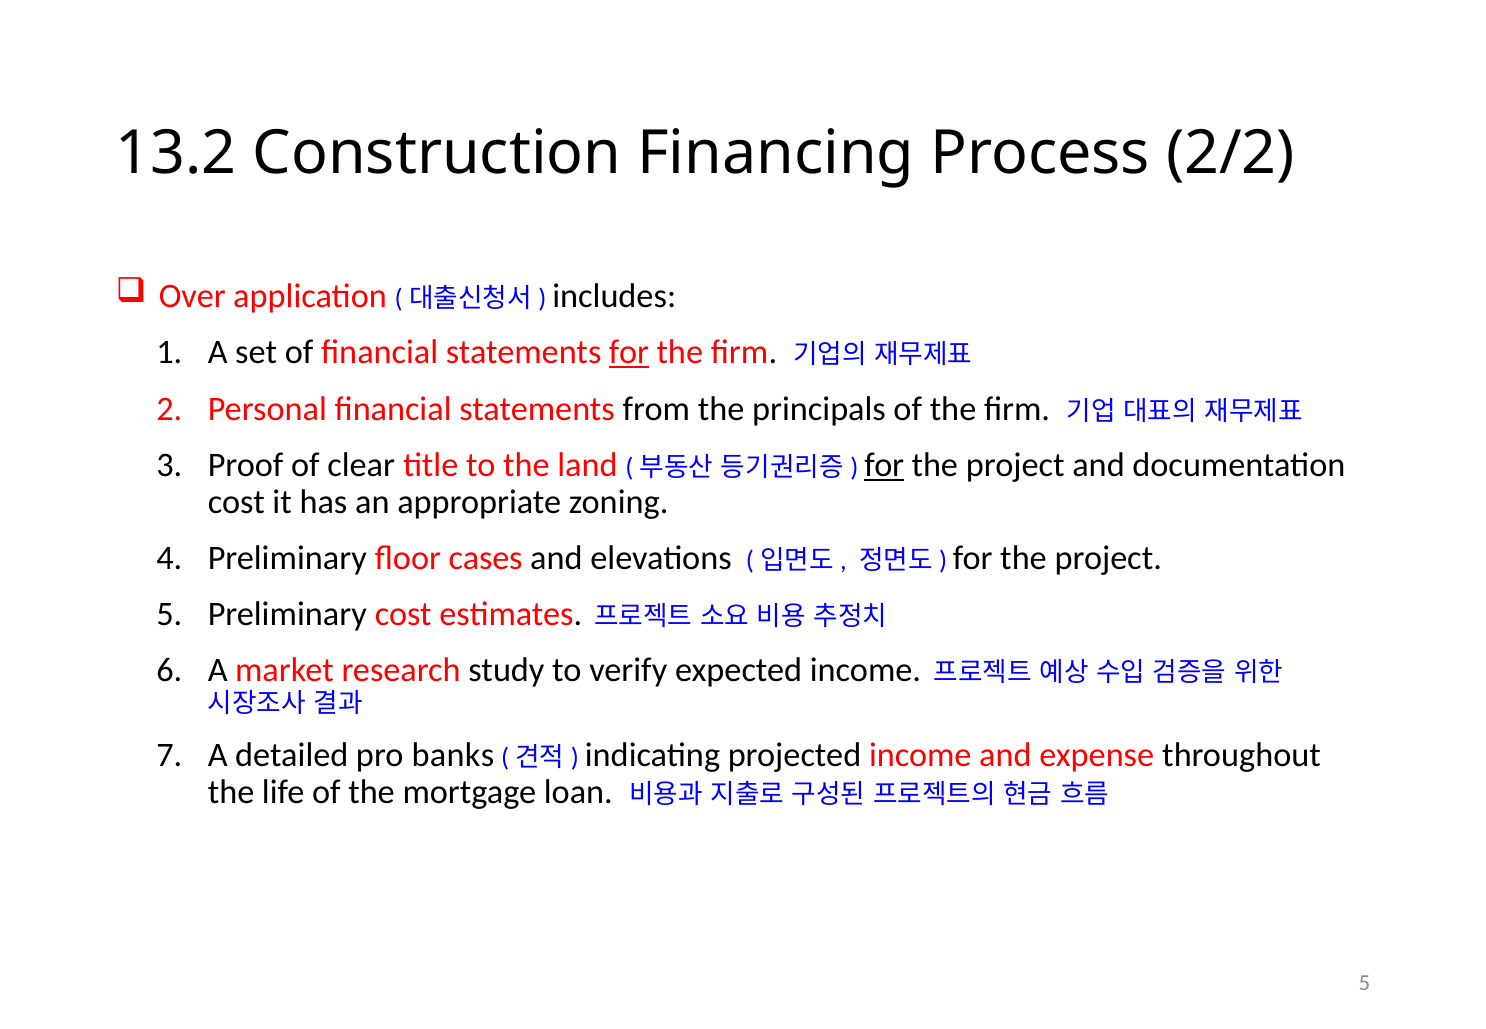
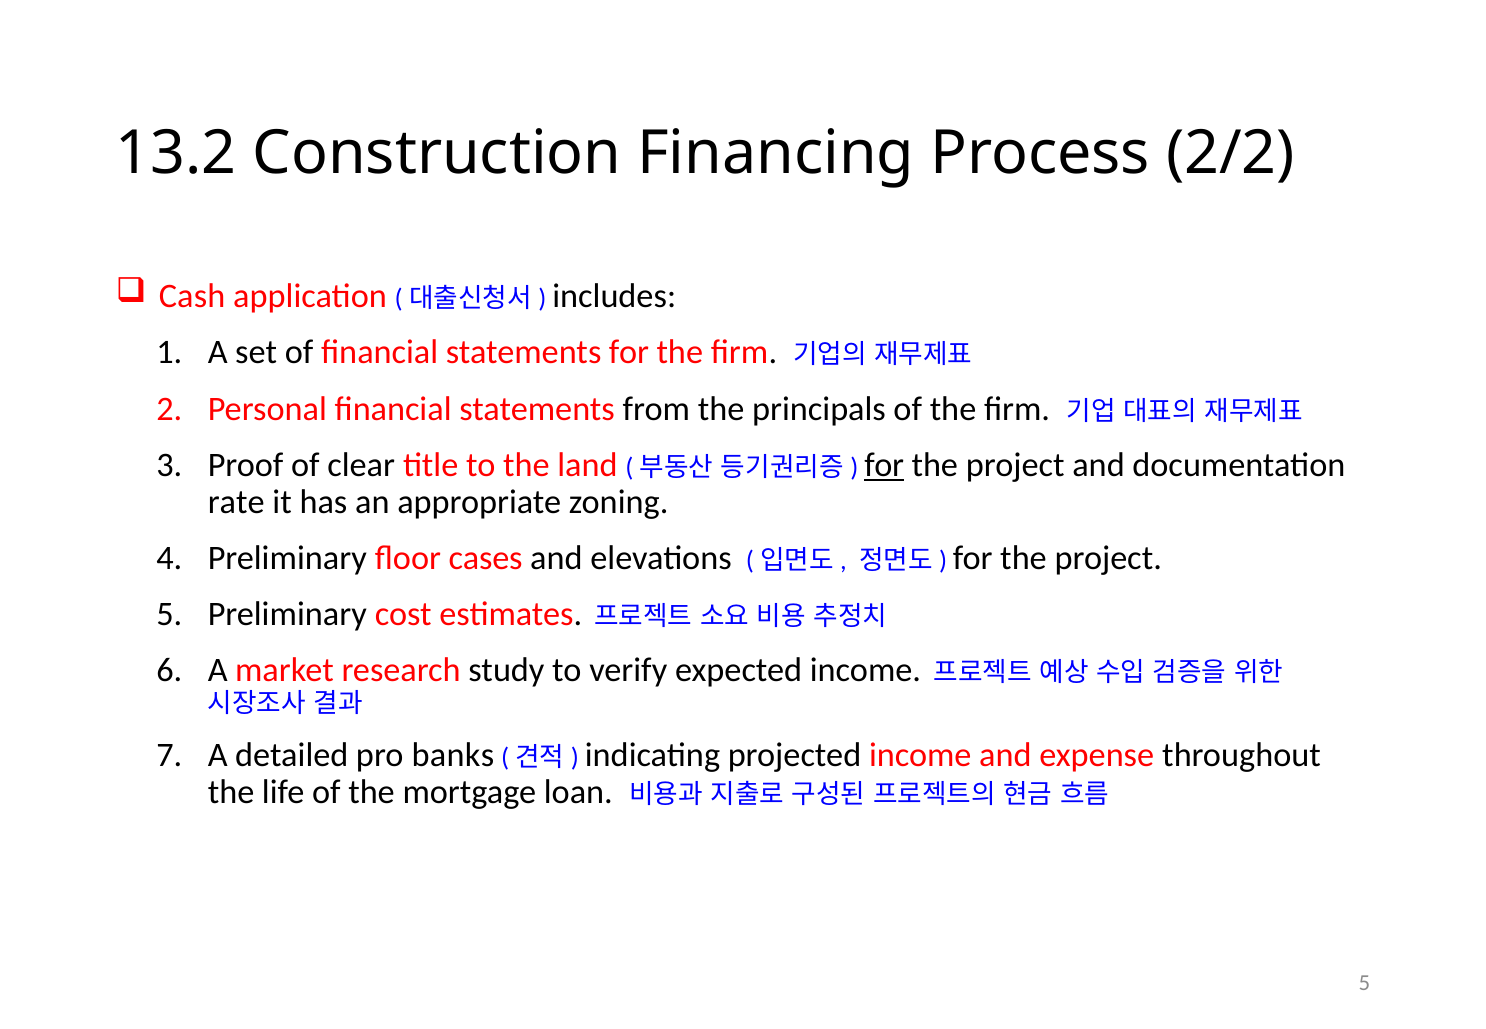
Over: Over -> Cash (192, 296)
for underline: present -> none (629, 353)
cost: cost -> rate (236, 502)
